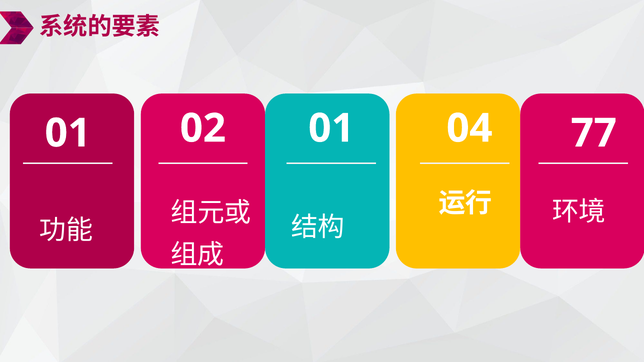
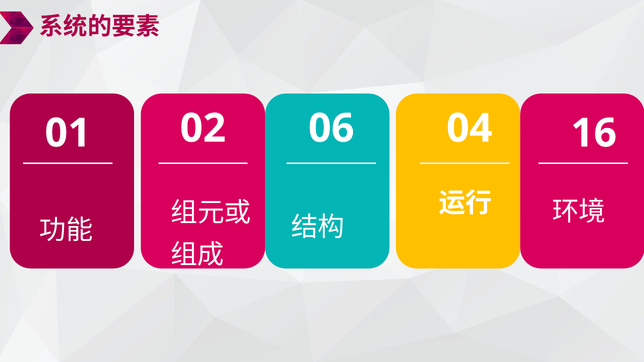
01 01: 01 -> 06 (331, 128)
77: 77 -> 16 (594, 133)
